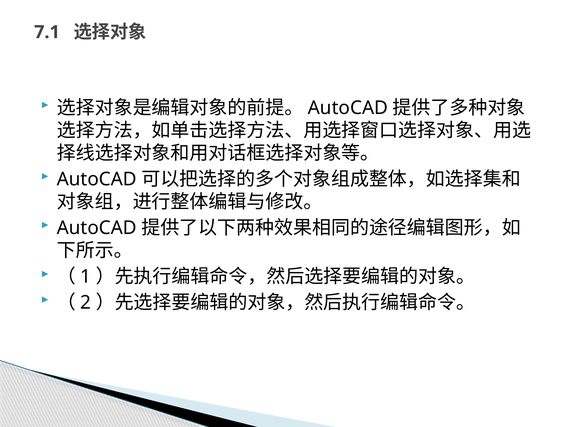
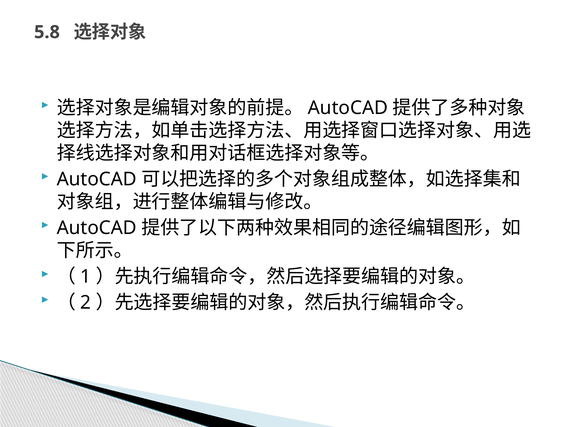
7.1: 7.1 -> 5.8 (47, 32)
